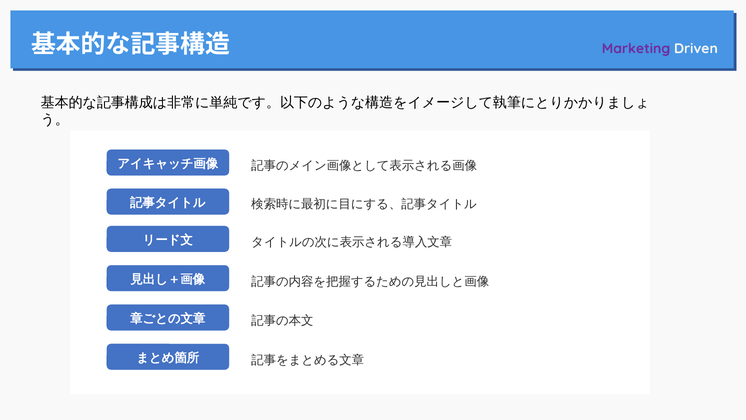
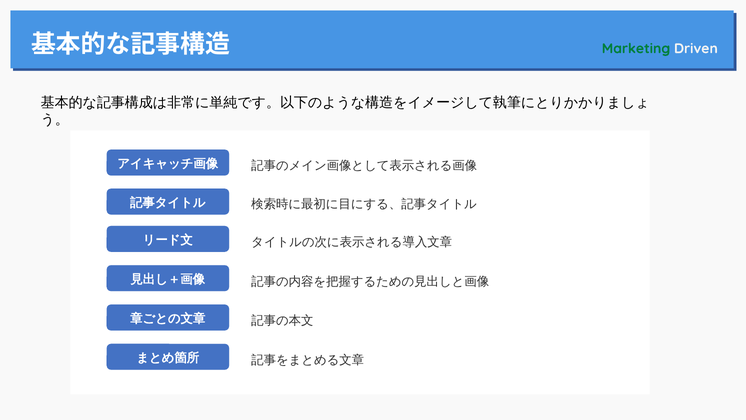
Marketing colour: purple -> green (636, 48)
